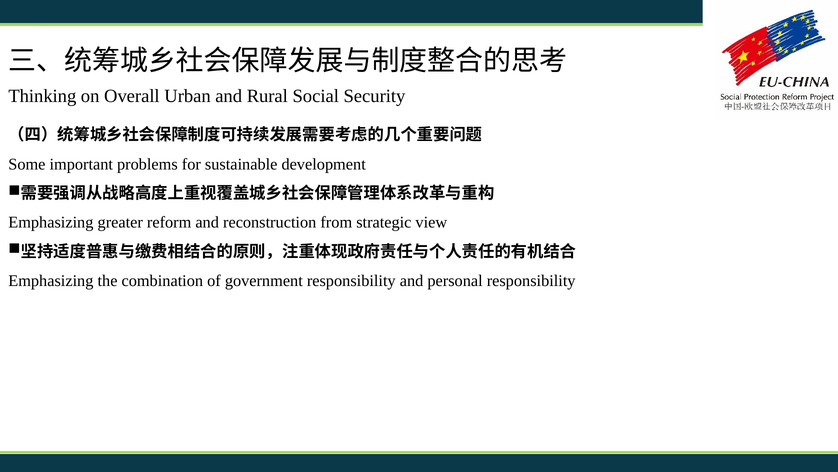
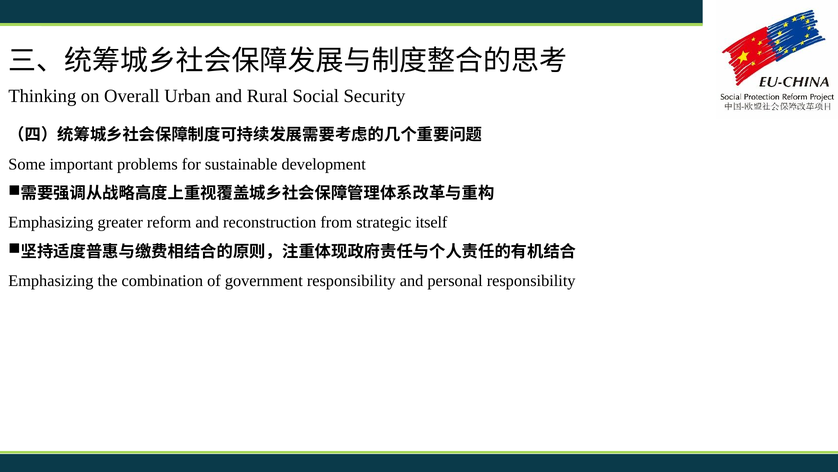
view: view -> itself (431, 222)
